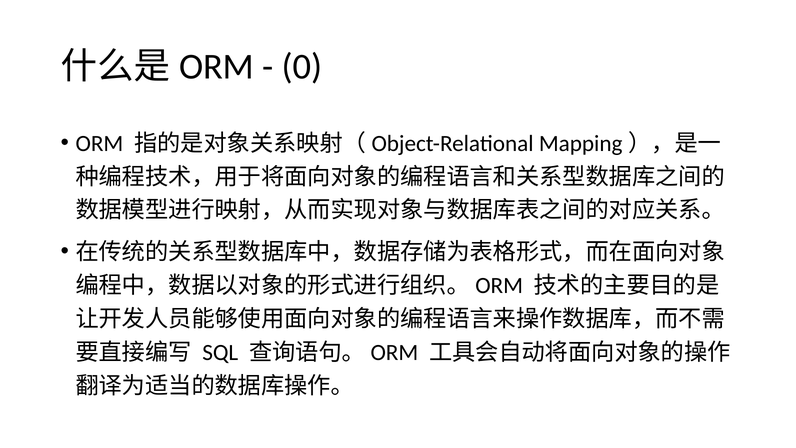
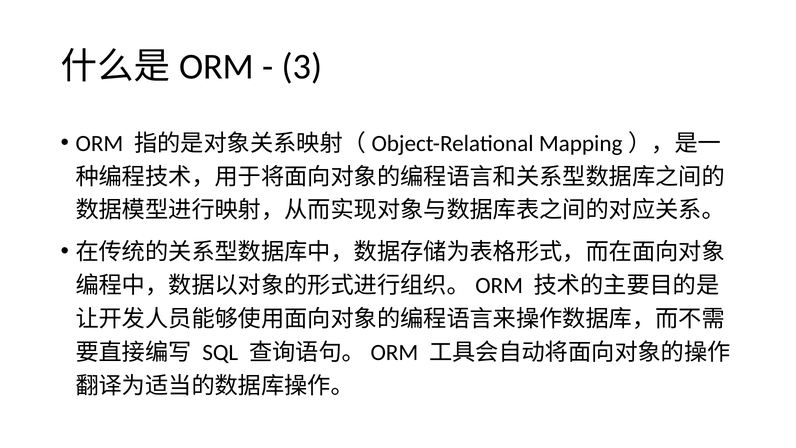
0: 0 -> 3 (302, 67)
